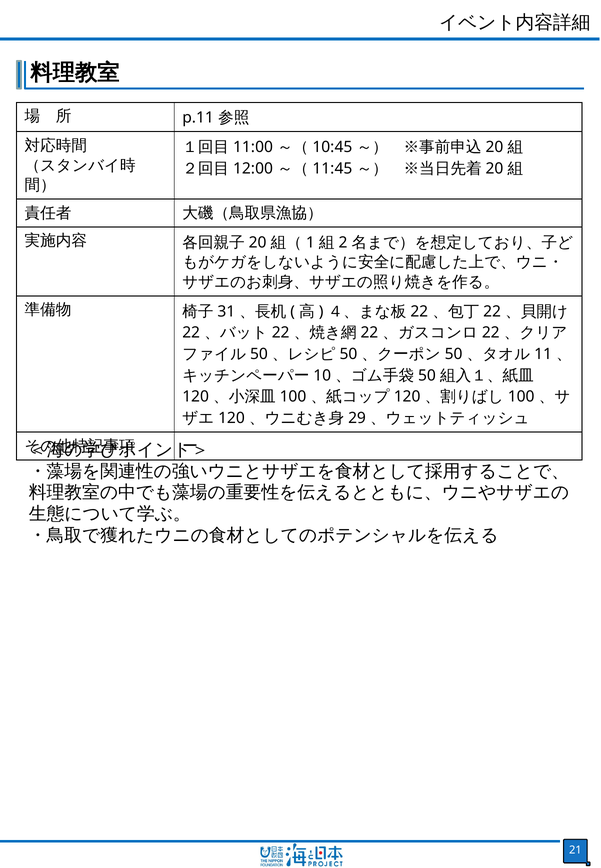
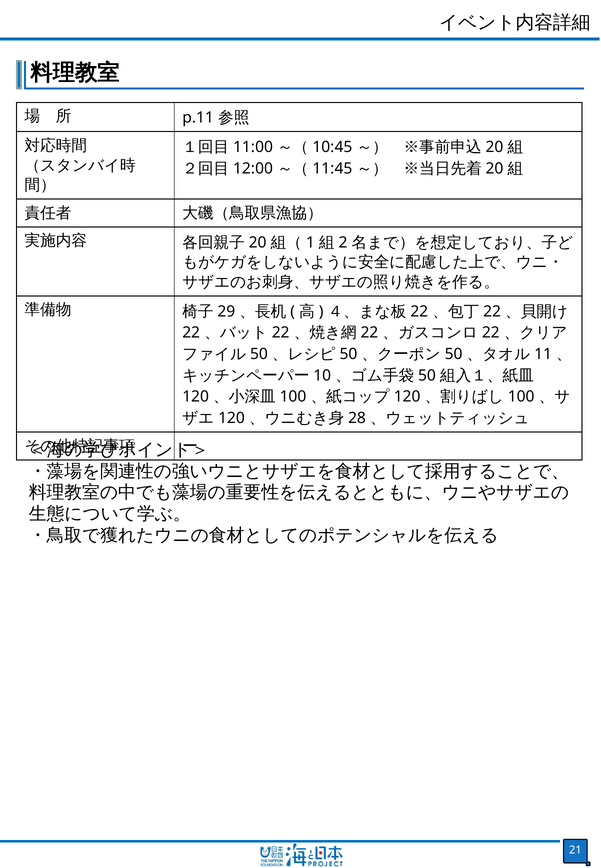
31: 31 -> 29 (226, 311)
29: 29 -> 28 (357, 418)
